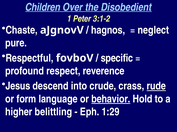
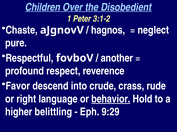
specific: specific -> another (117, 58)
Jesus: Jesus -> Favor (18, 86)
rude underline: present -> none (156, 86)
form: form -> right (26, 99)
1:29: 1:29 -> 9:29 (111, 112)
